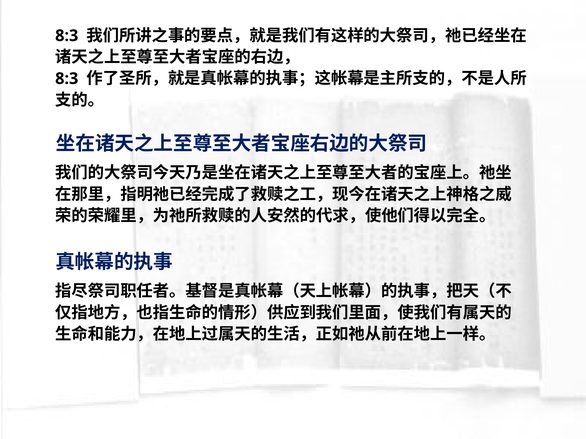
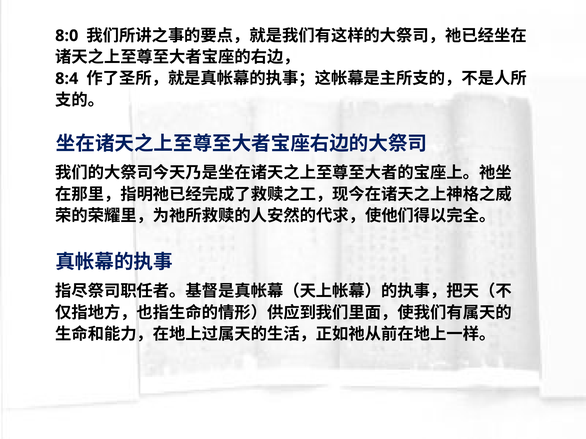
8:3: 8:3 -> 8:0 (67, 36)
8:3: 8:3 -> 8:4 (67, 79)
